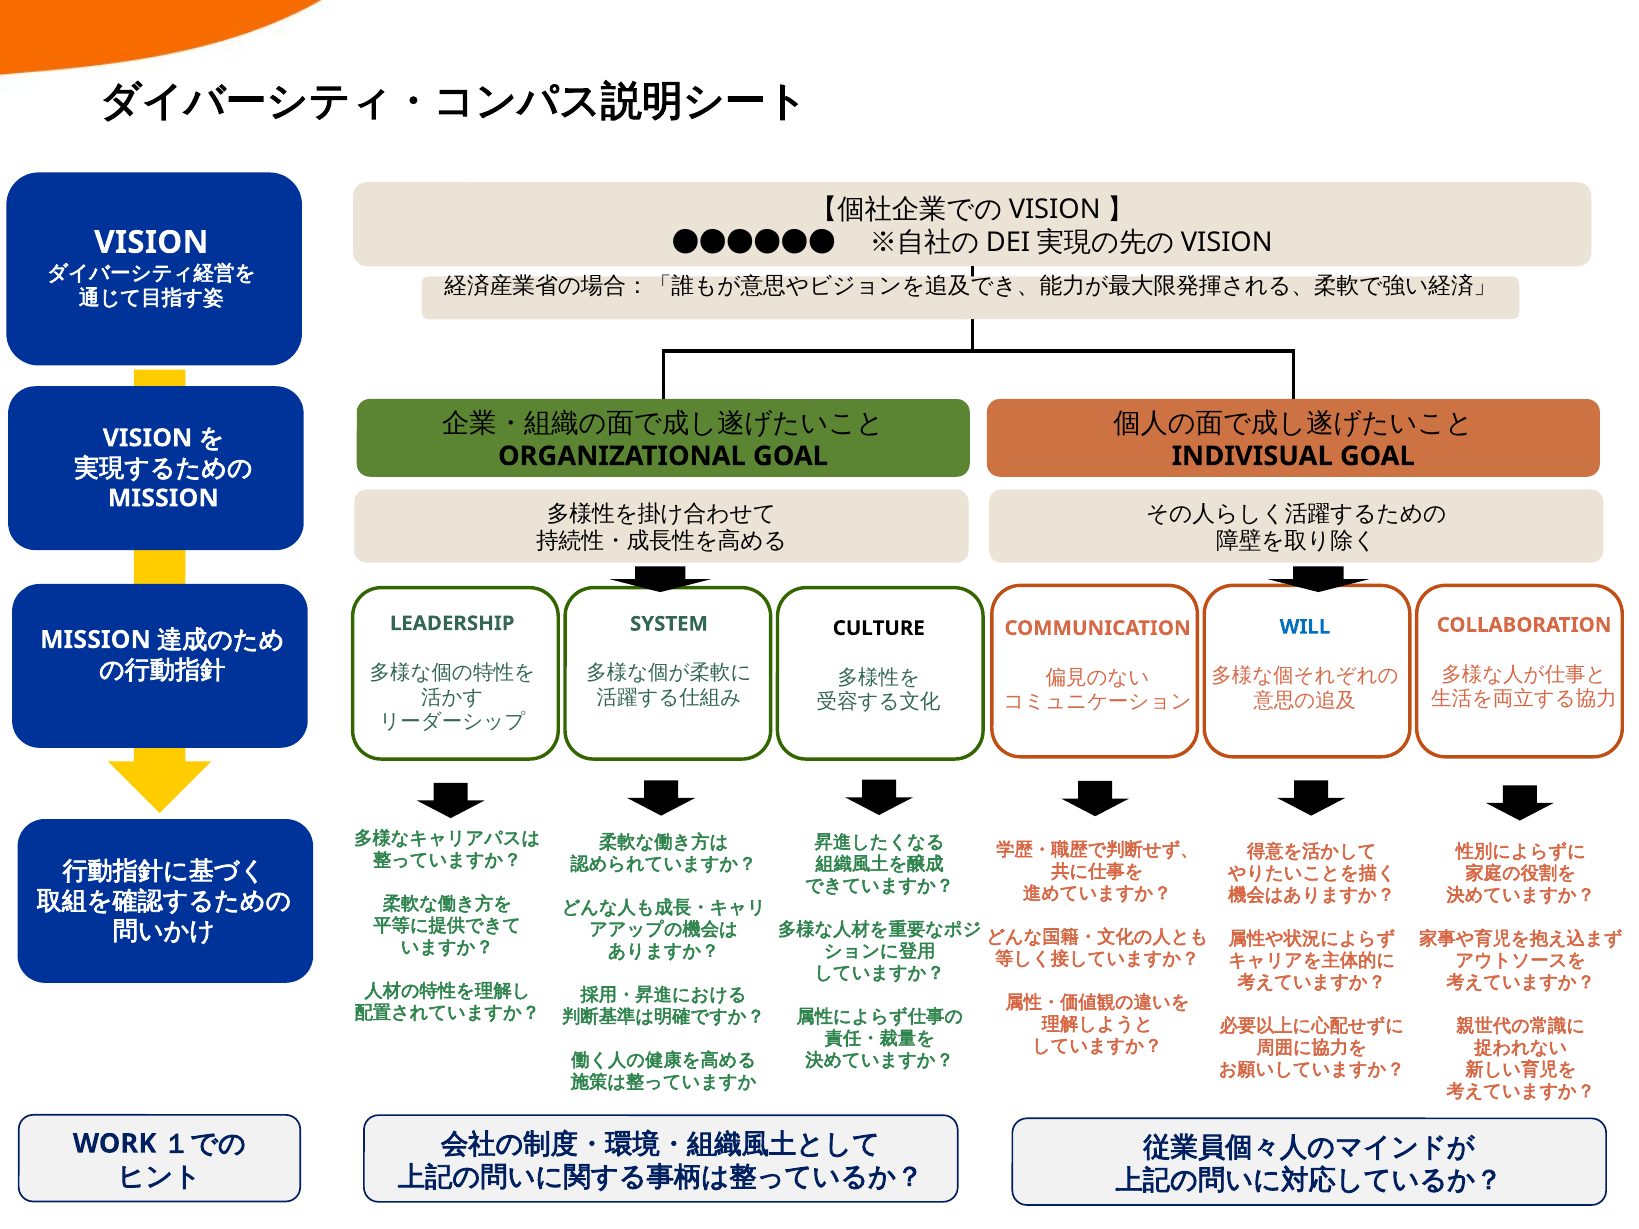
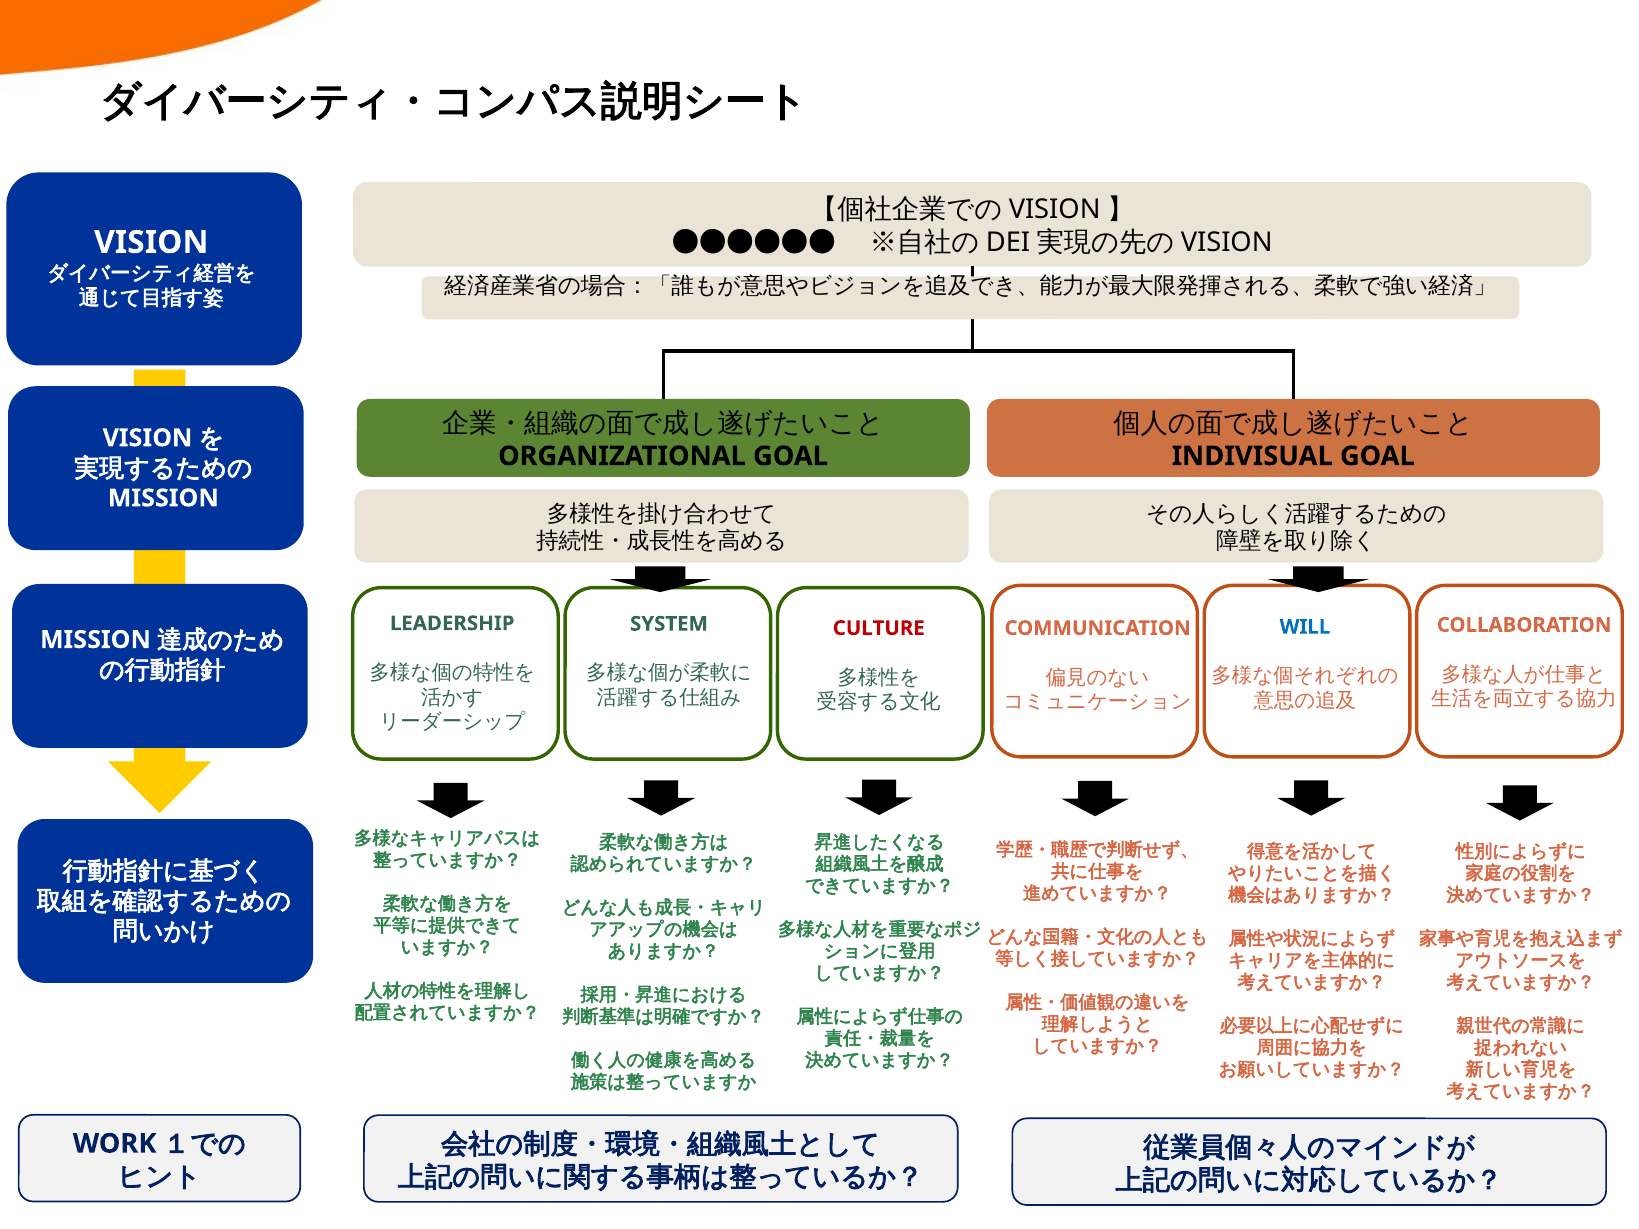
CULTURE colour: black -> red (879, 628)
